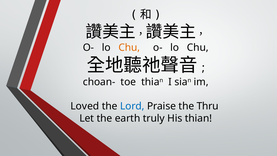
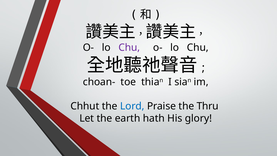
Chu colour: orange -> purple (129, 48)
Loved: Loved -> Chhut (85, 106)
truly: truly -> hath (154, 118)
His thian: thian -> glory (198, 118)
